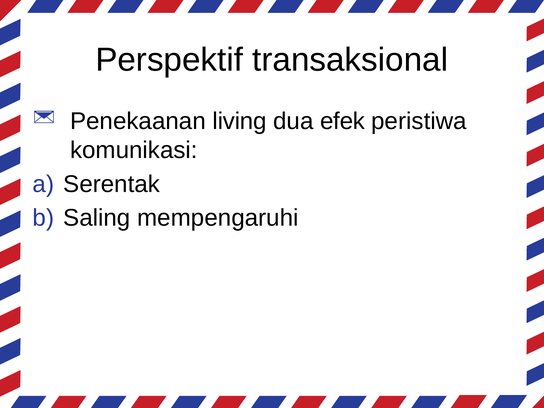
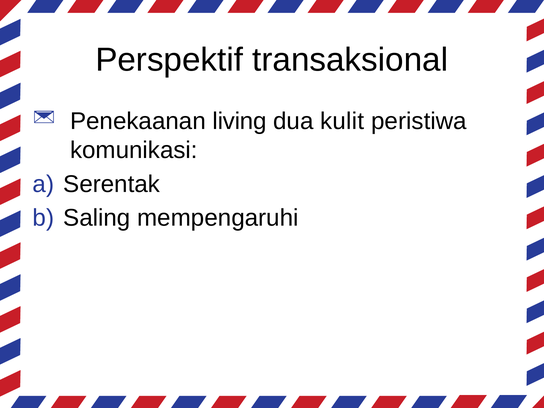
efek: efek -> kulit (342, 121)
